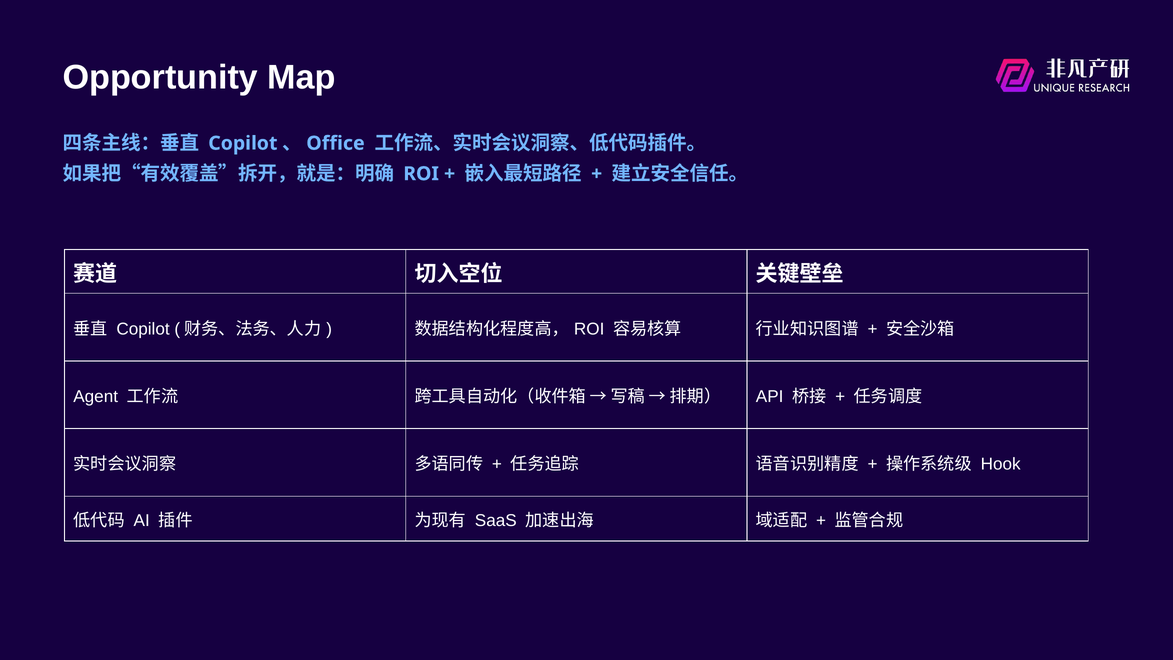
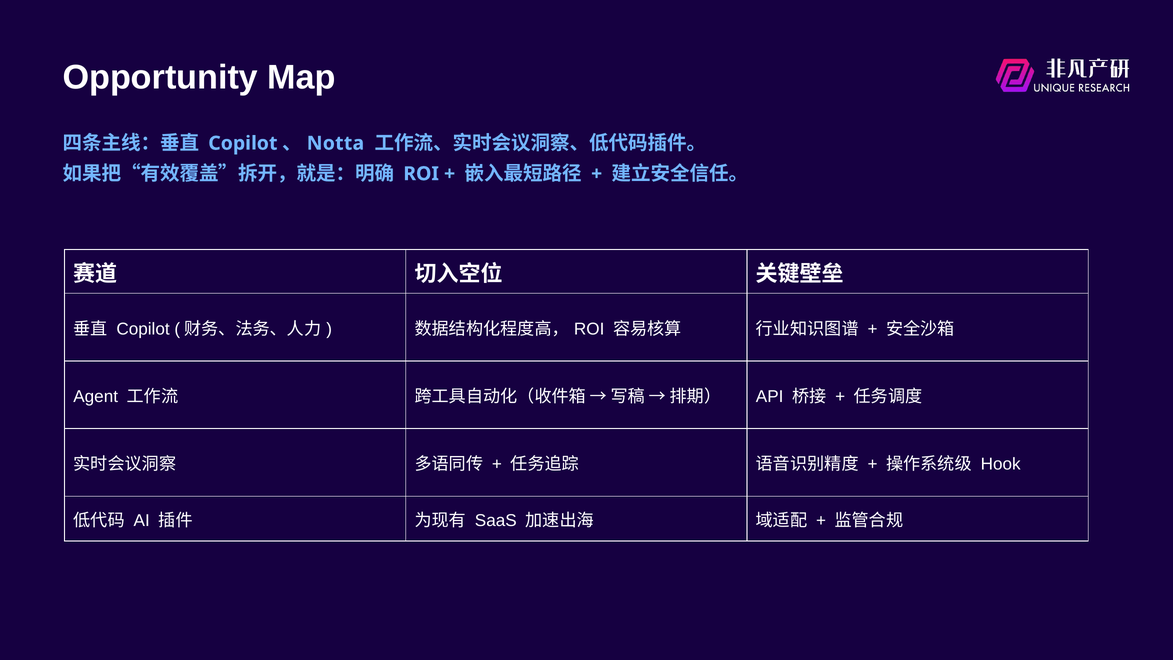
Office: Office -> Notta (335, 143)
